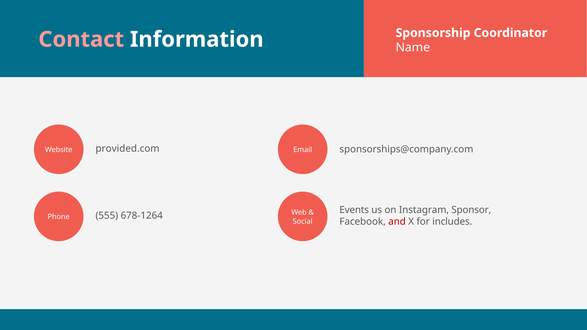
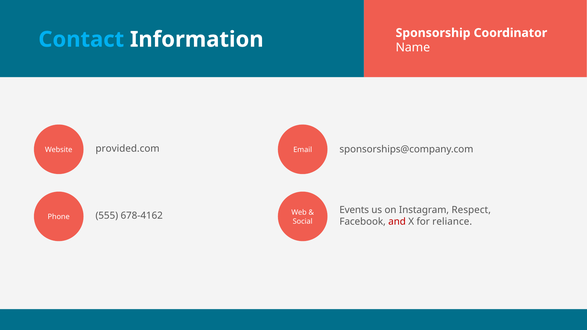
Contact colour: pink -> light blue (81, 39)
Sponsor: Sponsor -> Respect (471, 210)
678-1264: 678-1264 -> 678-4162 (142, 216)
includes: includes -> reliance (452, 222)
